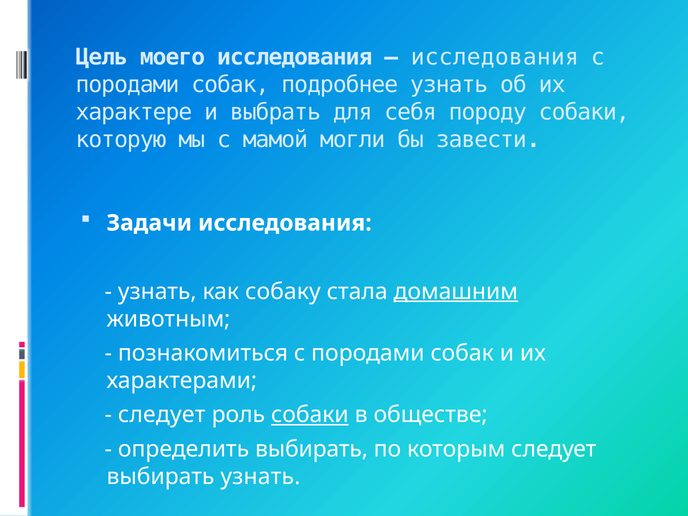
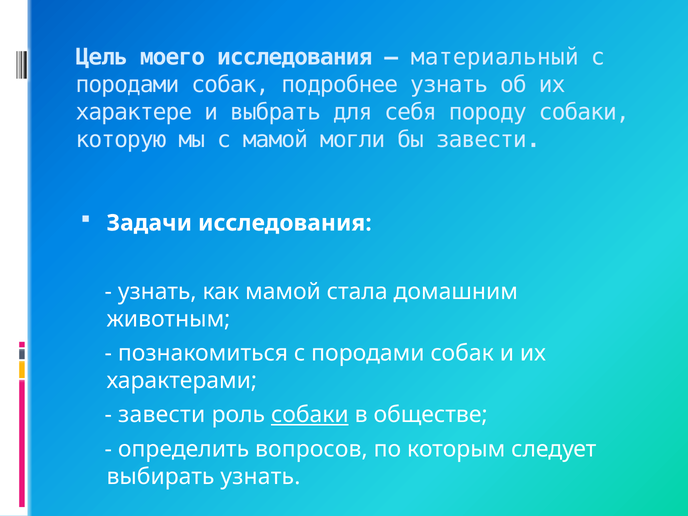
исследования: исследования -> материальный (495, 57)
как собаку: собаку -> мамой (283, 291)
домашним underline: present -> none (456, 291)
следует: следует -> завести (162, 415)
определить выбирать: выбирать -> вопросов (311, 449)
